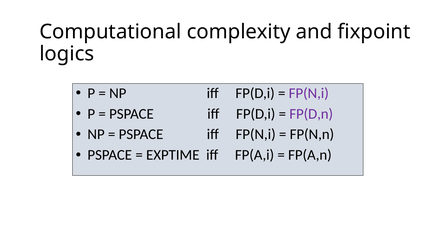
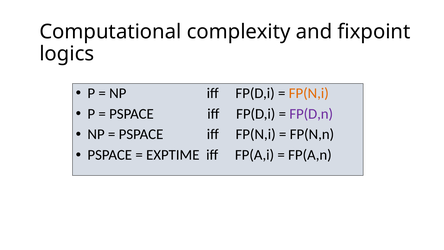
FP(N,i colour: purple -> orange (309, 93)
